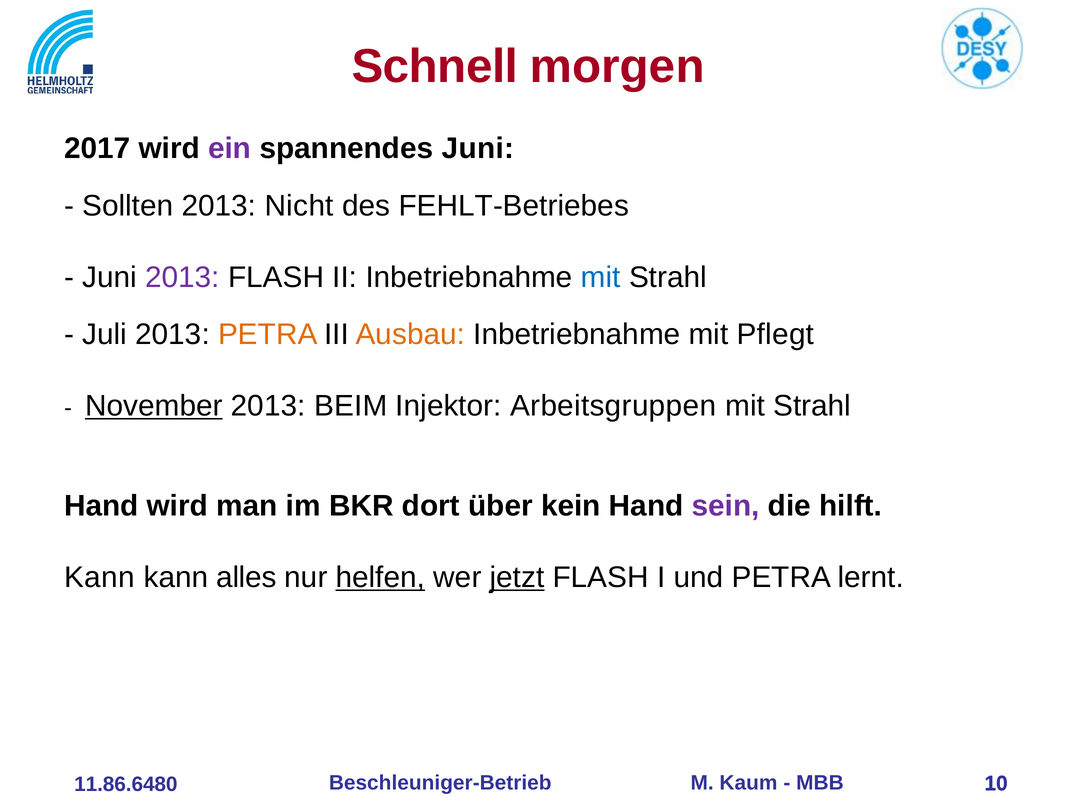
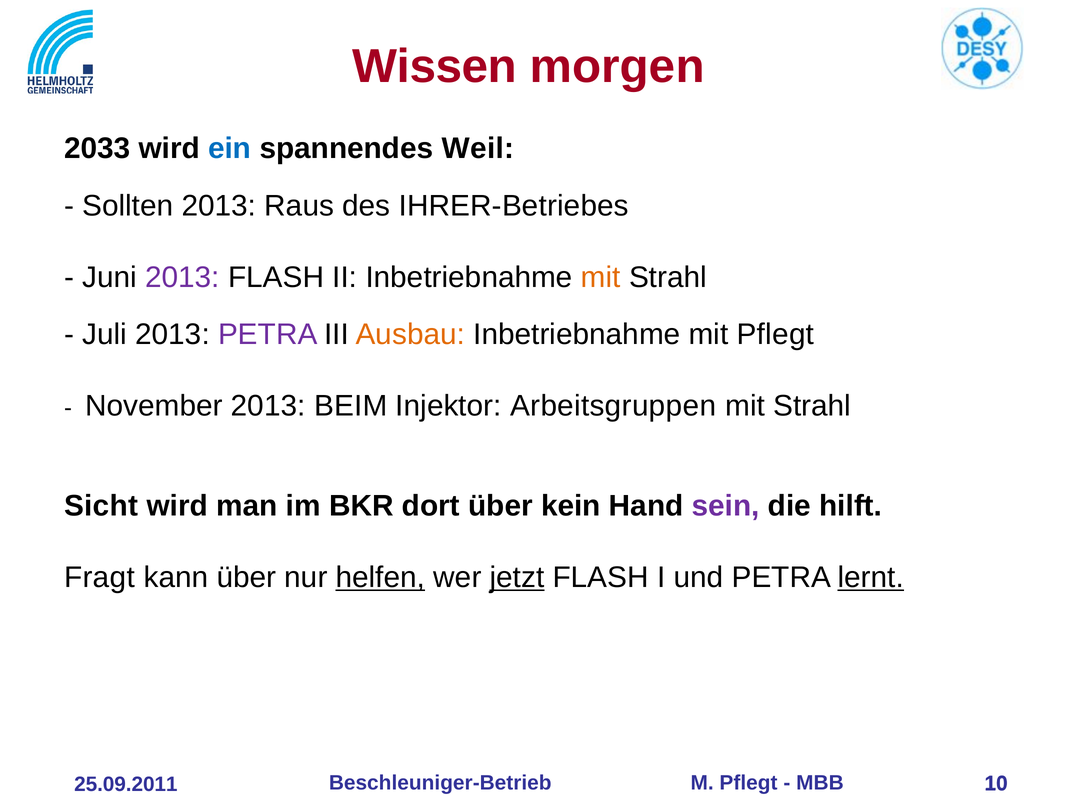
Schnell: Schnell -> Wissen (435, 67)
2017: 2017 -> 2033 (97, 149)
ein colour: purple -> blue (230, 149)
spannendes Juni: Juni -> Weil (478, 149)
Nicht: Nicht -> Raus (299, 206)
FEHLT-Betriebes: FEHLT-Betriebes -> IHRER-Betriebes (514, 206)
mit colour: blue -> orange (601, 277)
PETRA colour: orange -> purple (268, 334)
November underline: present -> none (154, 406)
Hand: Hand -> Sicht (101, 506)
Kann: Kann -> Fragt (100, 578)
kann alles: alles -> über (246, 578)
lernt underline: none -> present (871, 578)
11.86.6480: 11.86.6480 -> 25.09.2011 (126, 784)
M Kaum: Kaum -> Pflegt (748, 783)
